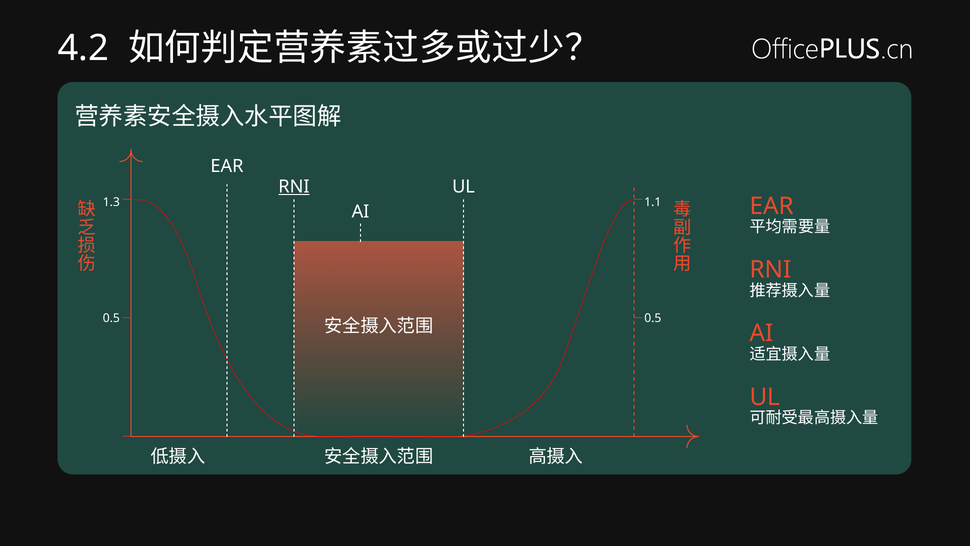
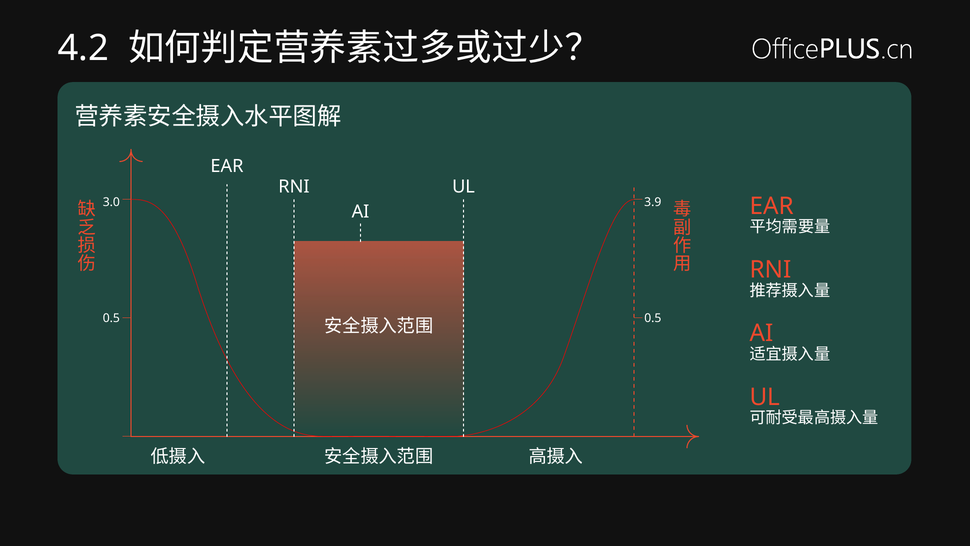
RNI underline: present -> none (294, 187)
1.3: 1.3 -> 3.0 (111, 202)
1.1: 1.1 -> 3.9 (653, 202)
